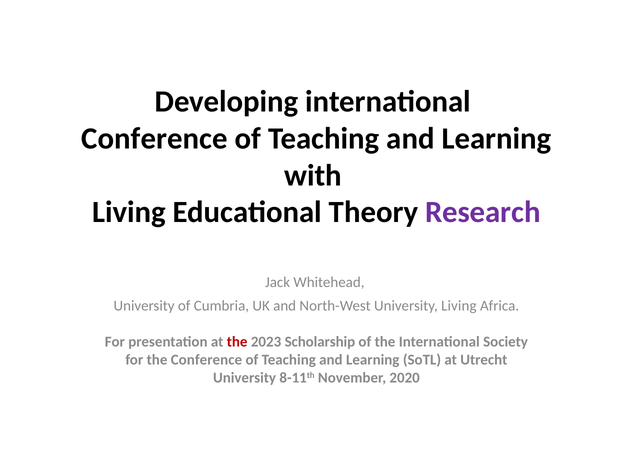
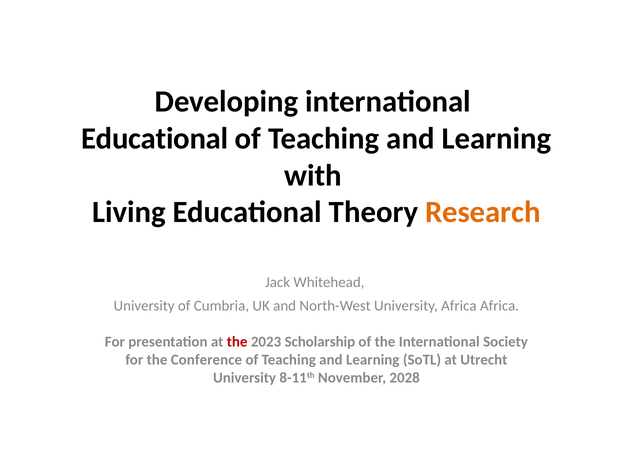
Conference: Conference -> Educational (155, 138)
Research colour: purple -> orange (483, 212)
University Living: Living -> Africa (459, 306)
2020: 2020 -> 2028 (405, 378)
